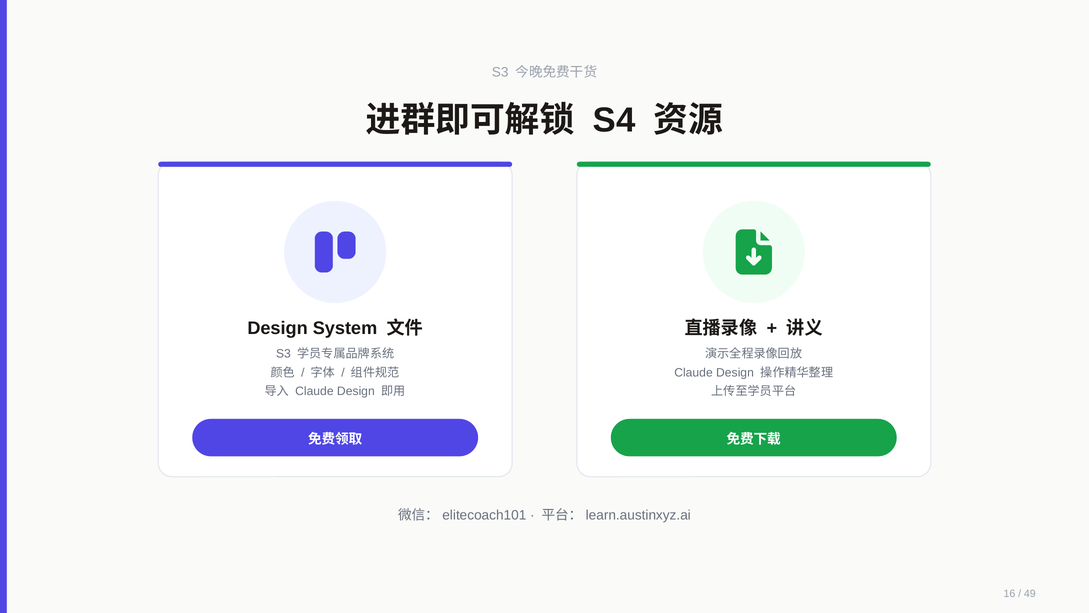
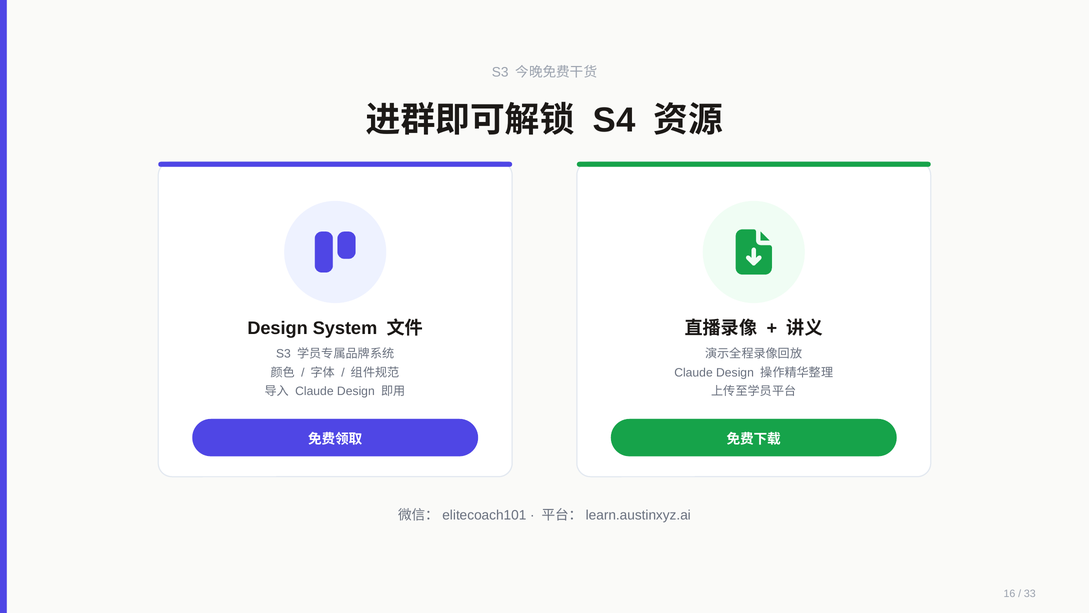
49: 49 -> 33 (1030, 593)
